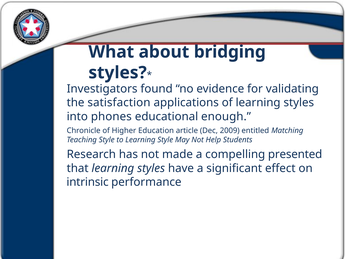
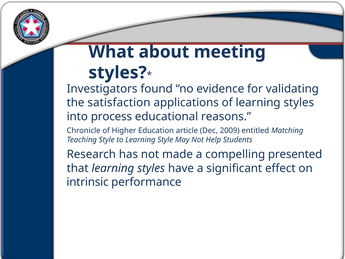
bridging: bridging -> meeting (230, 52)
phones: phones -> process (111, 116)
enough: enough -> reasons (226, 116)
